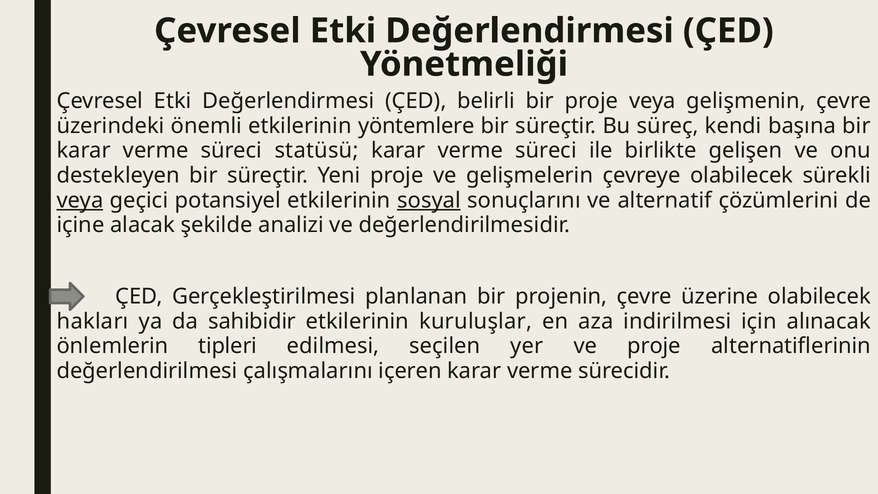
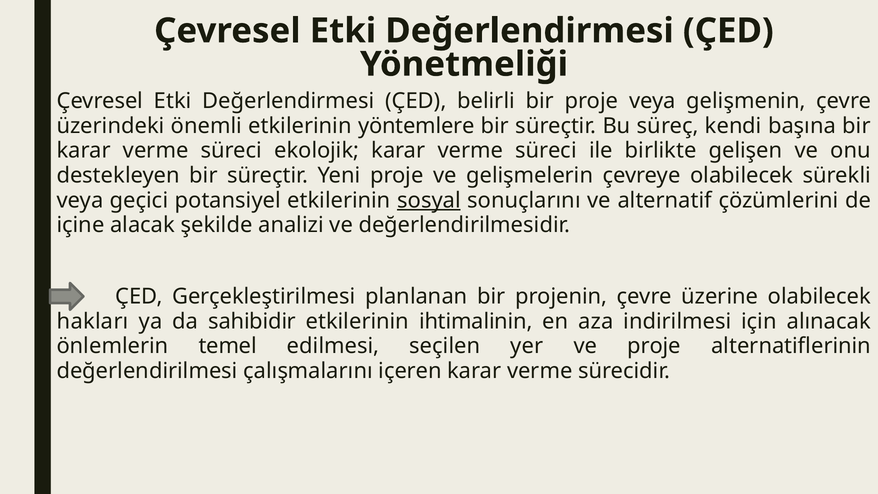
statüsü: statüsü -> ekolojik (317, 151)
veya underline: present -> none (80, 200)
kuruluşlar: kuruluşlar -> ihtimalinin (476, 321)
tipleri: tipleri -> temel (228, 346)
